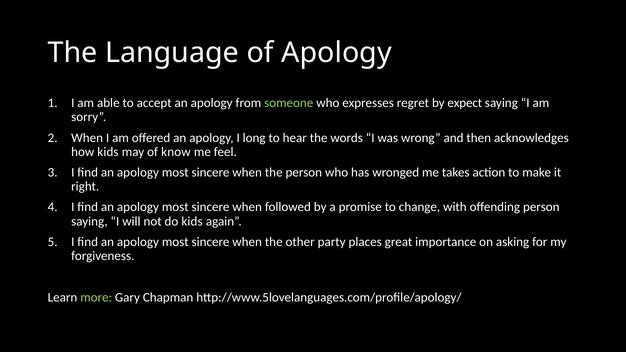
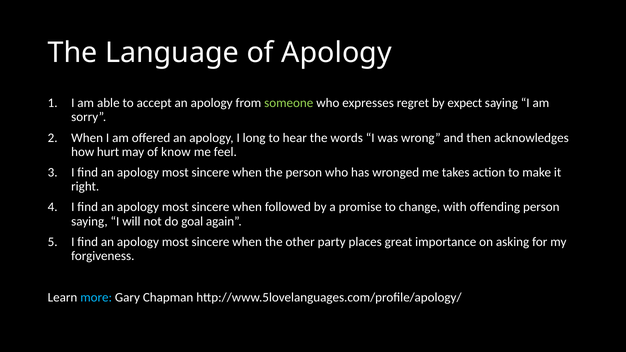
how kids: kids -> hurt (108, 152)
do kids: kids -> goal (192, 221)
more colour: light green -> light blue (96, 297)
